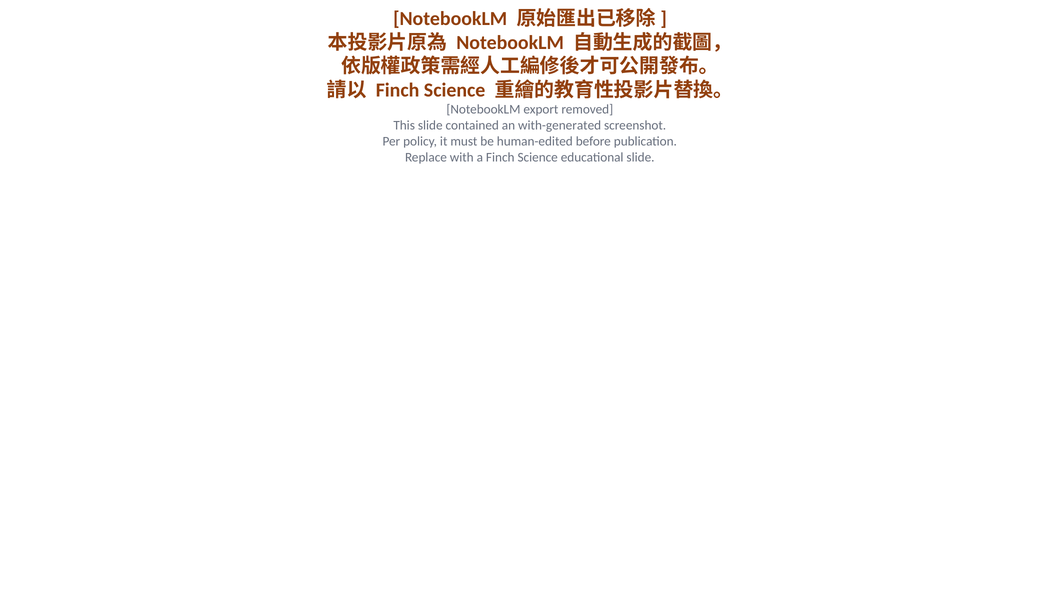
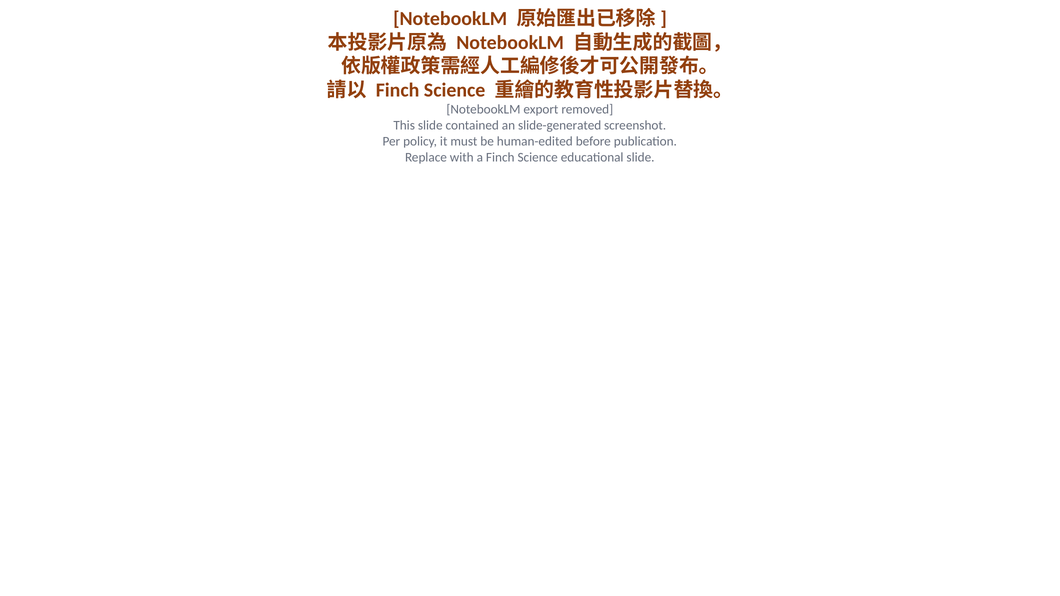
with-generated: with-generated -> slide-generated (560, 126)
